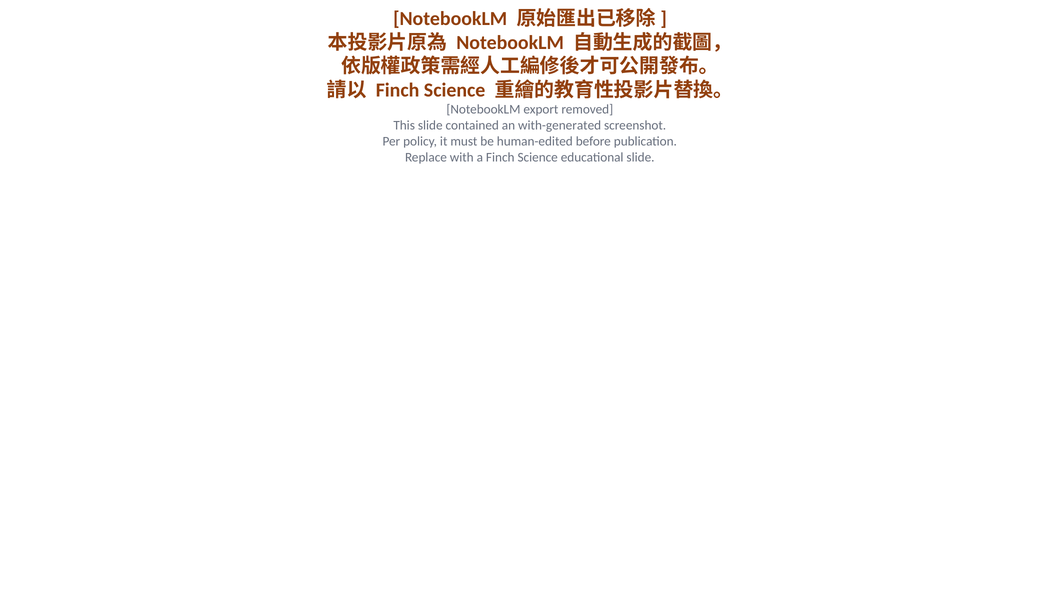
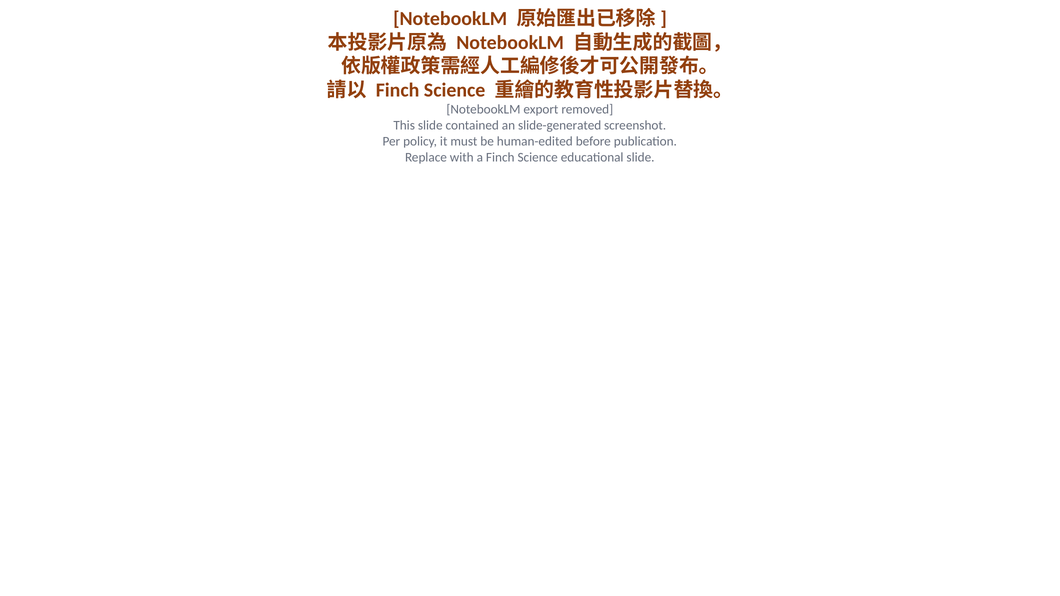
with-generated: with-generated -> slide-generated (560, 126)
